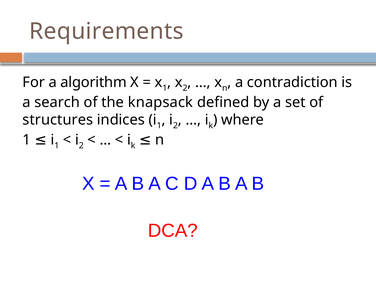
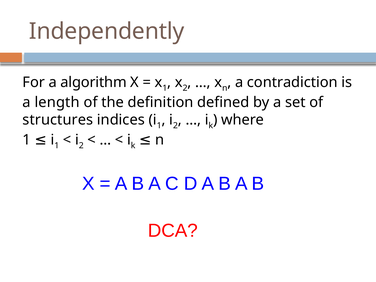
Requirements: Requirements -> Independently (107, 31)
search: search -> length (57, 102)
knapsack: knapsack -> definition (161, 102)
